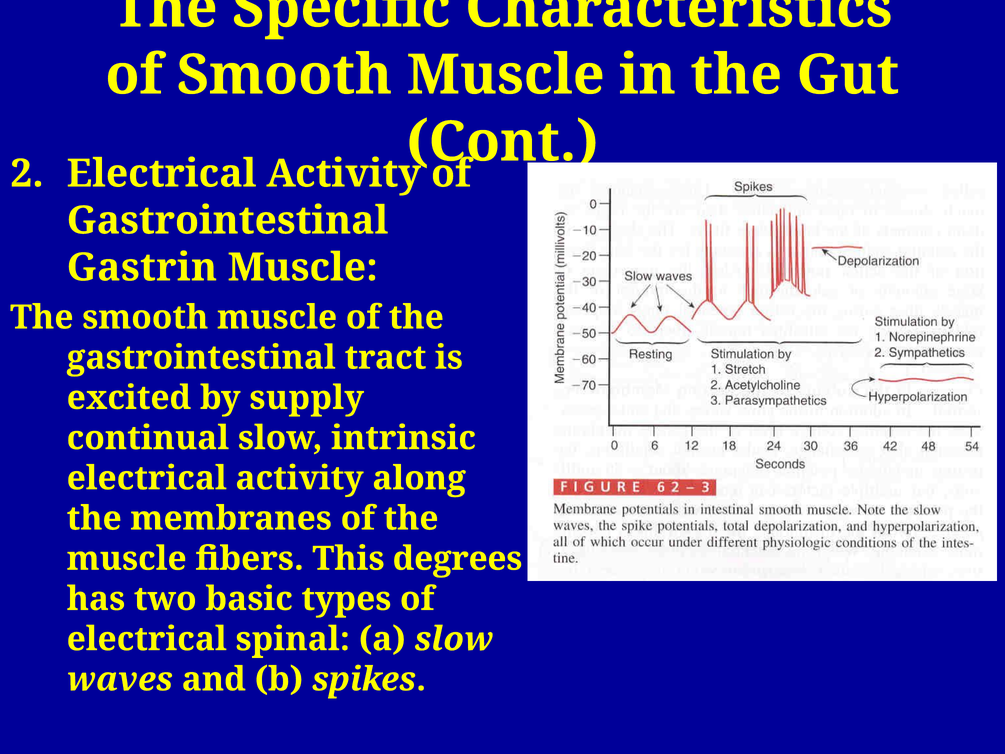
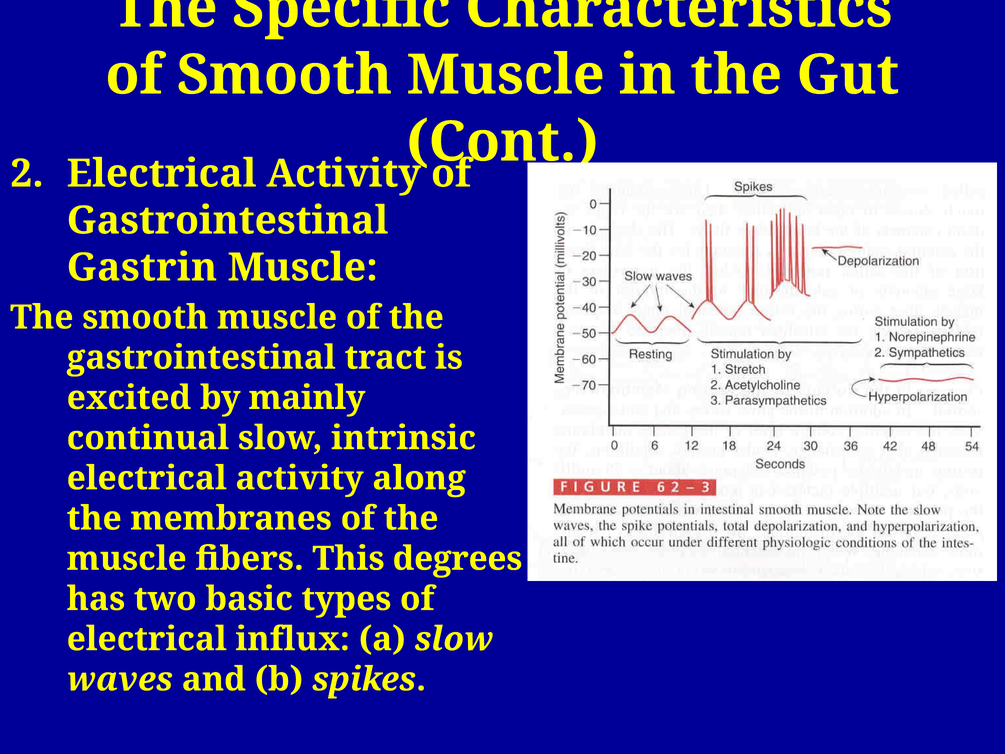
supply: supply -> mainly (307, 398)
spinal: spinal -> influx (293, 639)
